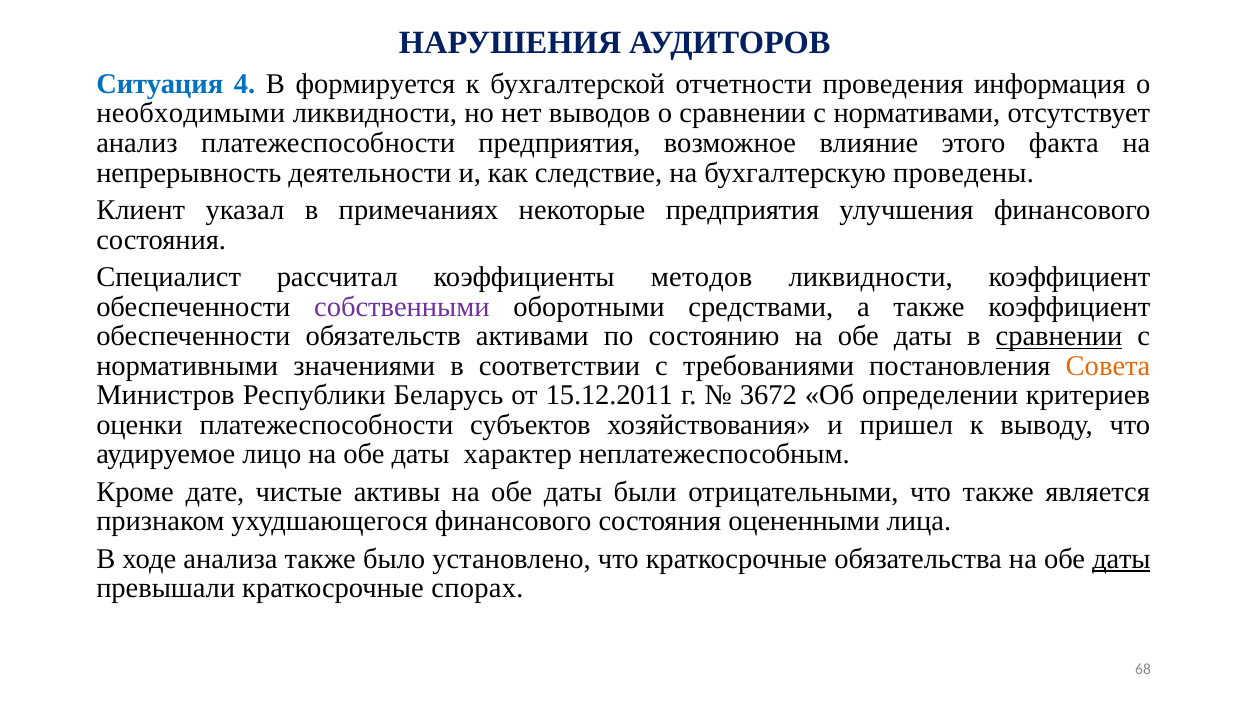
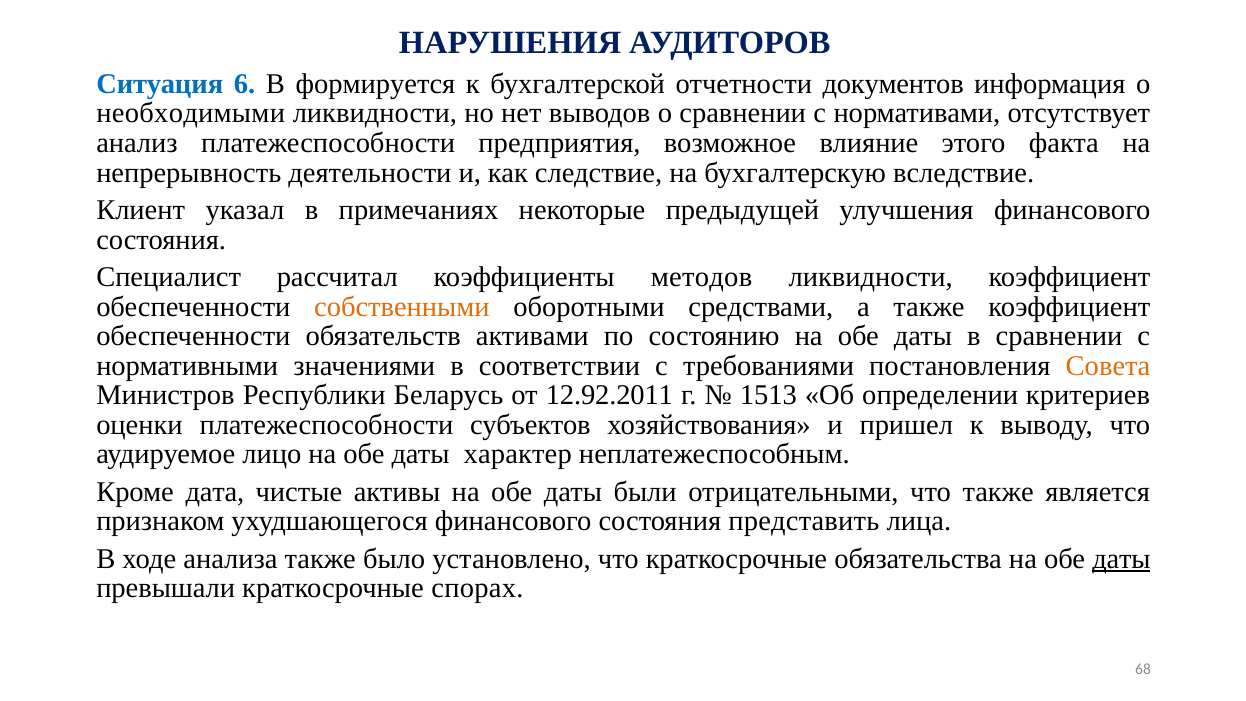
4: 4 -> 6 (245, 84)
проведения: проведения -> документов (893, 84)
проведены: проведены -> вследствие (964, 173)
некоторые предприятия: предприятия -> предыдущей (742, 210)
собственными colour: purple -> orange (402, 307)
сравнении underline: present -> none (1059, 336)
15.12.2011: 15.12.2011 -> 12.92.2011 (609, 395)
3672: 3672 -> 1513 (768, 395)
дате: дате -> дата (215, 492)
оцененными: оцененными -> представить (804, 521)
